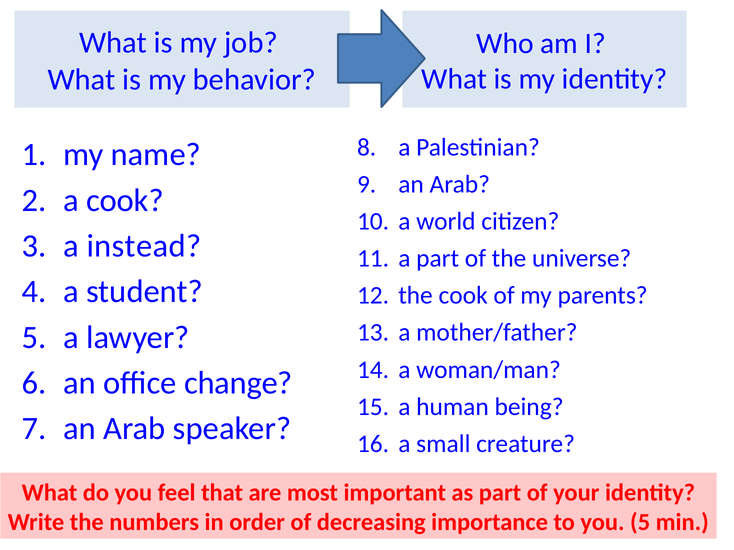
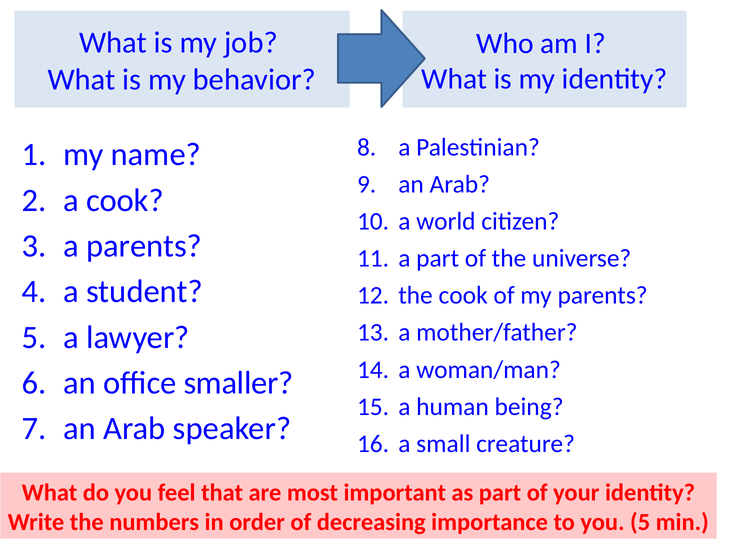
a instead: instead -> parents (144, 246)
change: change -> smaller (238, 383)
